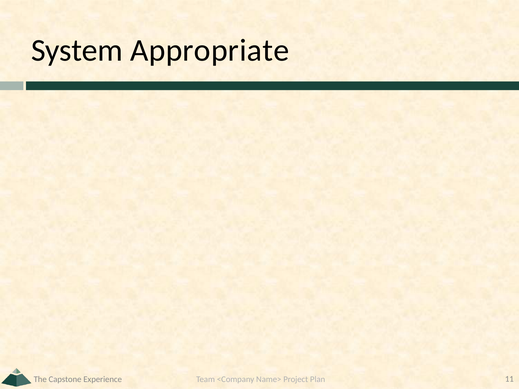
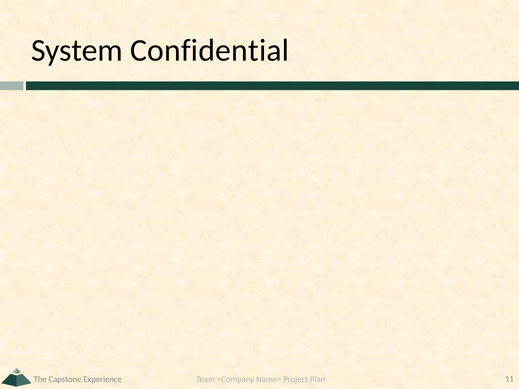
Appropriate: Appropriate -> Confidential (210, 50)
